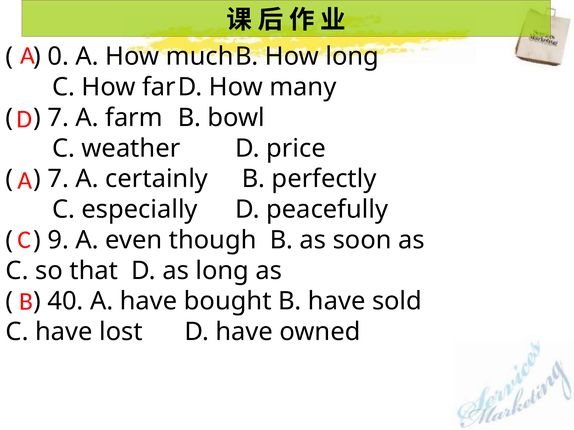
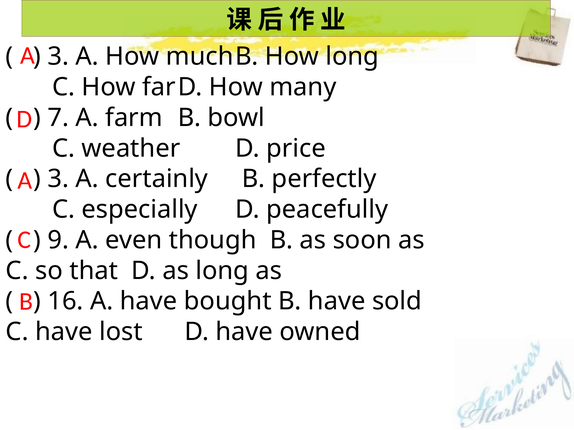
0: 0 -> 3 (58, 57)
7: 7 -> 3 (58, 179)
40: 40 -> 16 (65, 302)
